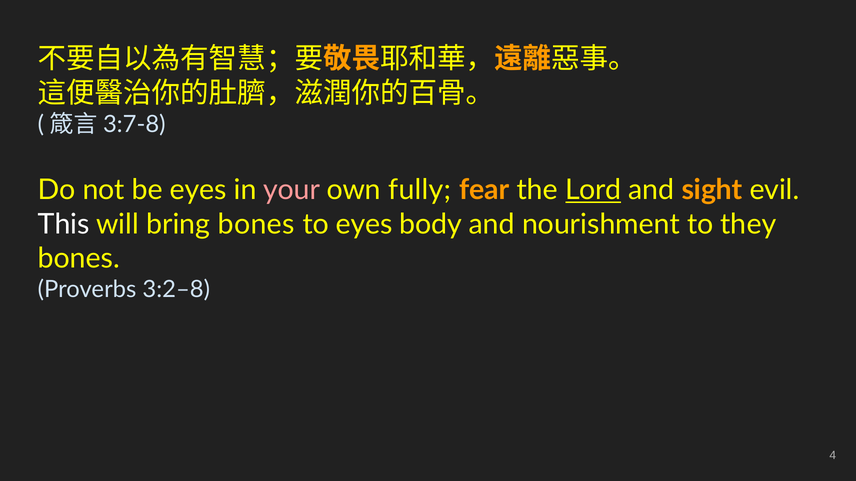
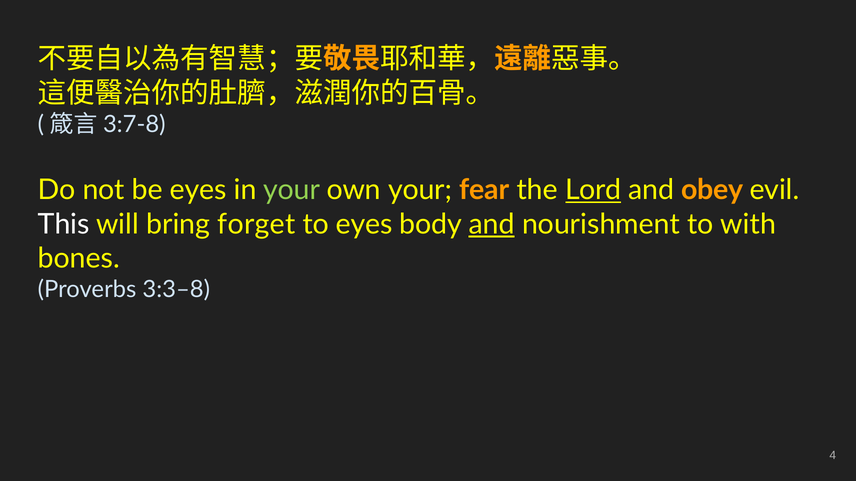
your colour: pink -> light green (291, 190)
own fully: fully -> your (420, 190)
sight: sight -> obey (712, 190)
bring bones: bones -> forget (256, 225)
and underline: none -> present (492, 225)
they: they -> with (748, 225)
3:2–8: 3:2–8 -> 3:3–8 (176, 290)
